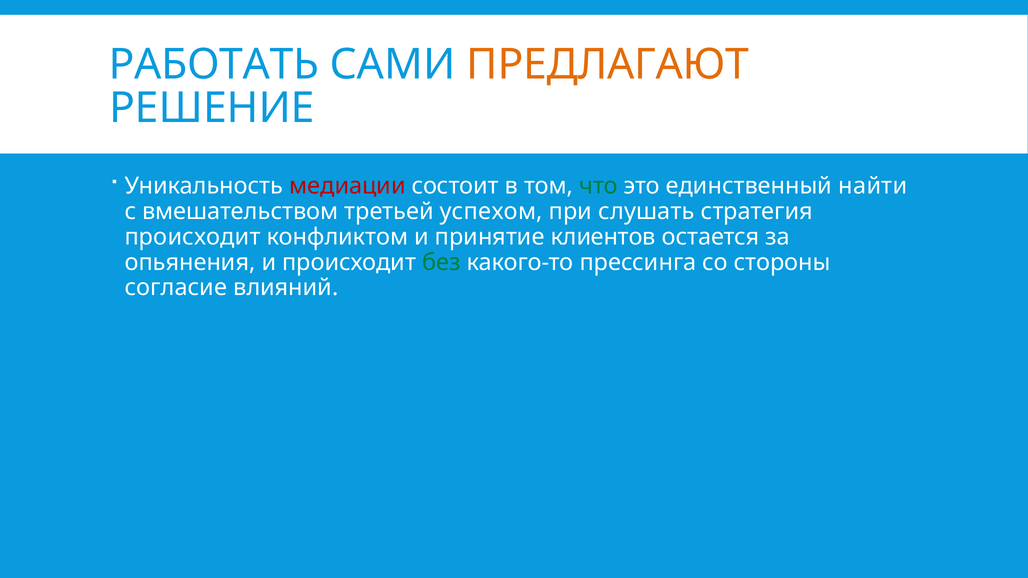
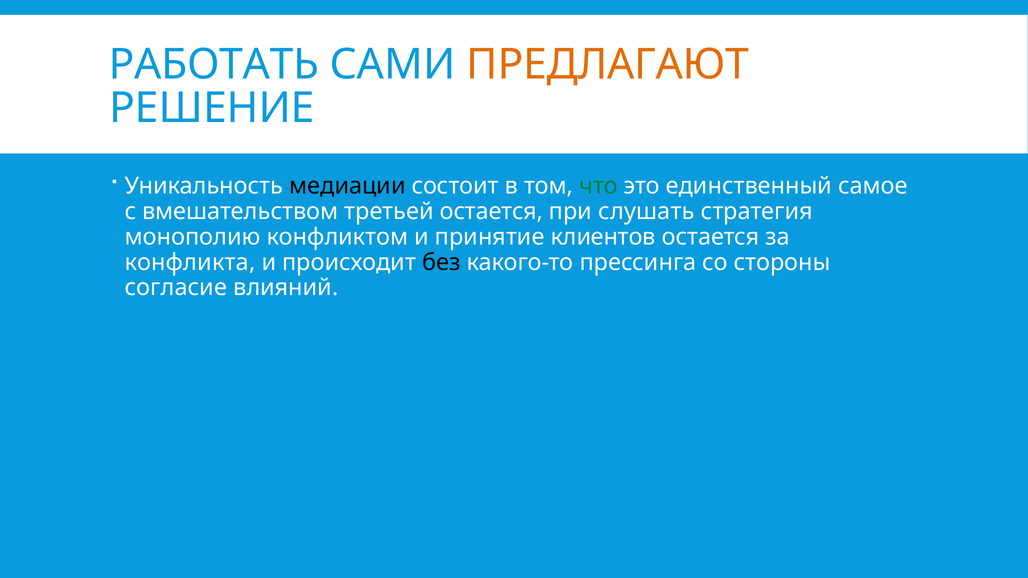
медиации colour: red -> black (347, 186)
найти: найти -> самое (873, 186)
третьей успехом: успехом -> остается (491, 211)
происходит: происходит -> монополию (193, 237)
опьянения: опьянения -> конфликта (190, 262)
без colour: green -> black (441, 262)
